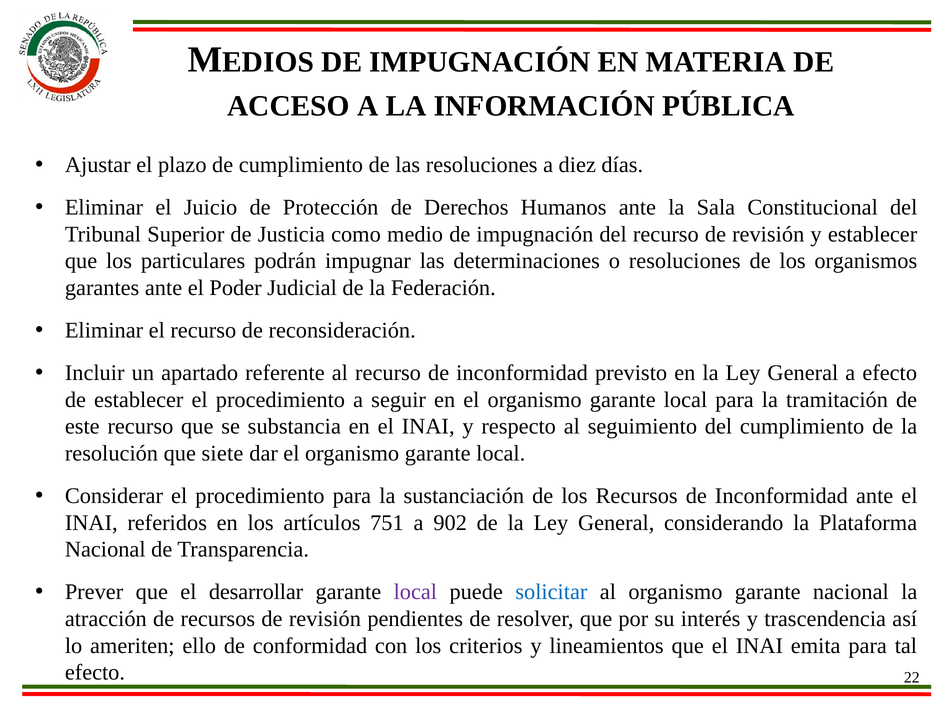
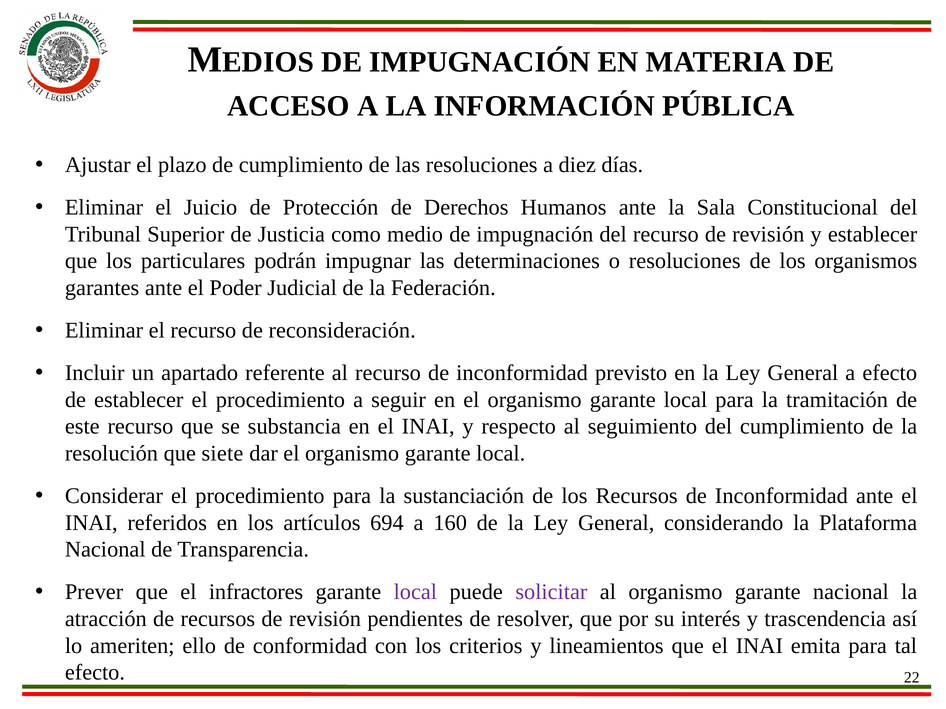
751: 751 -> 694 (387, 523)
902: 902 -> 160 (450, 523)
desarrollar: desarrollar -> infractores (256, 592)
solicitar colour: blue -> purple (551, 592)
